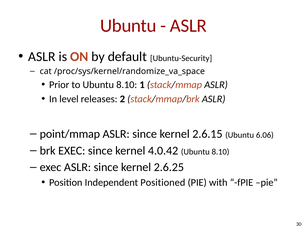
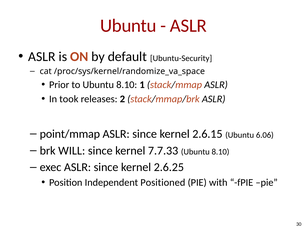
level: level -> took (69, 99)
brk EXEC: EXEC -> WILL (72, 151)
4.0.42: 4.0.42 -> 7.7.33 (163, 151)
